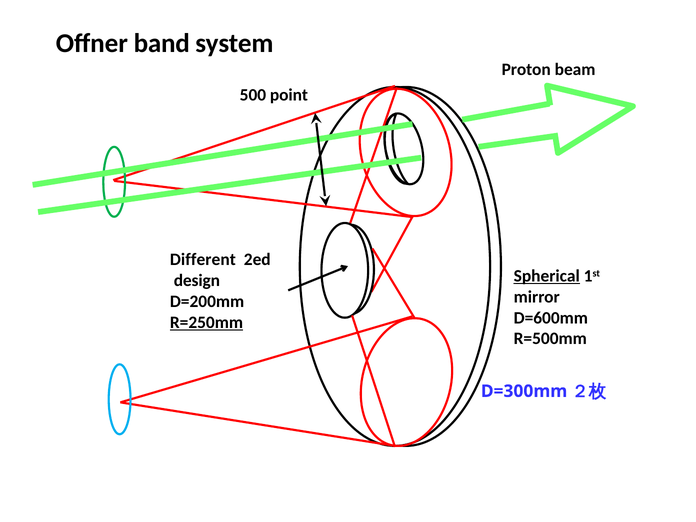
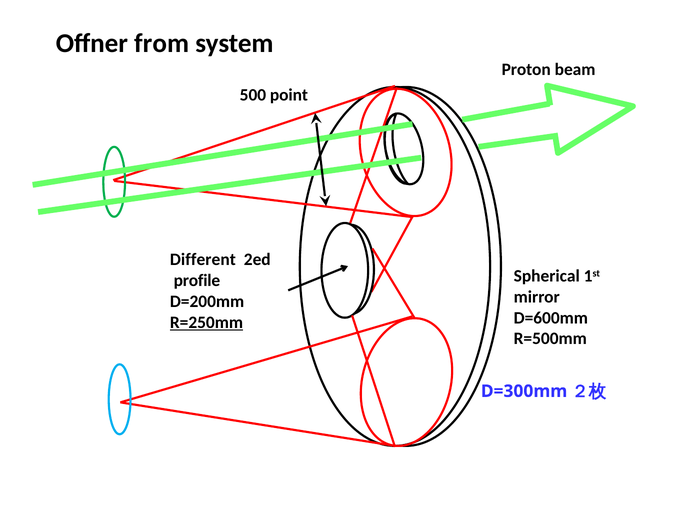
band: band -> from (162, 43)
Spherical underline: present -> none (547, 276)
design: design -> profile (197, 281)
